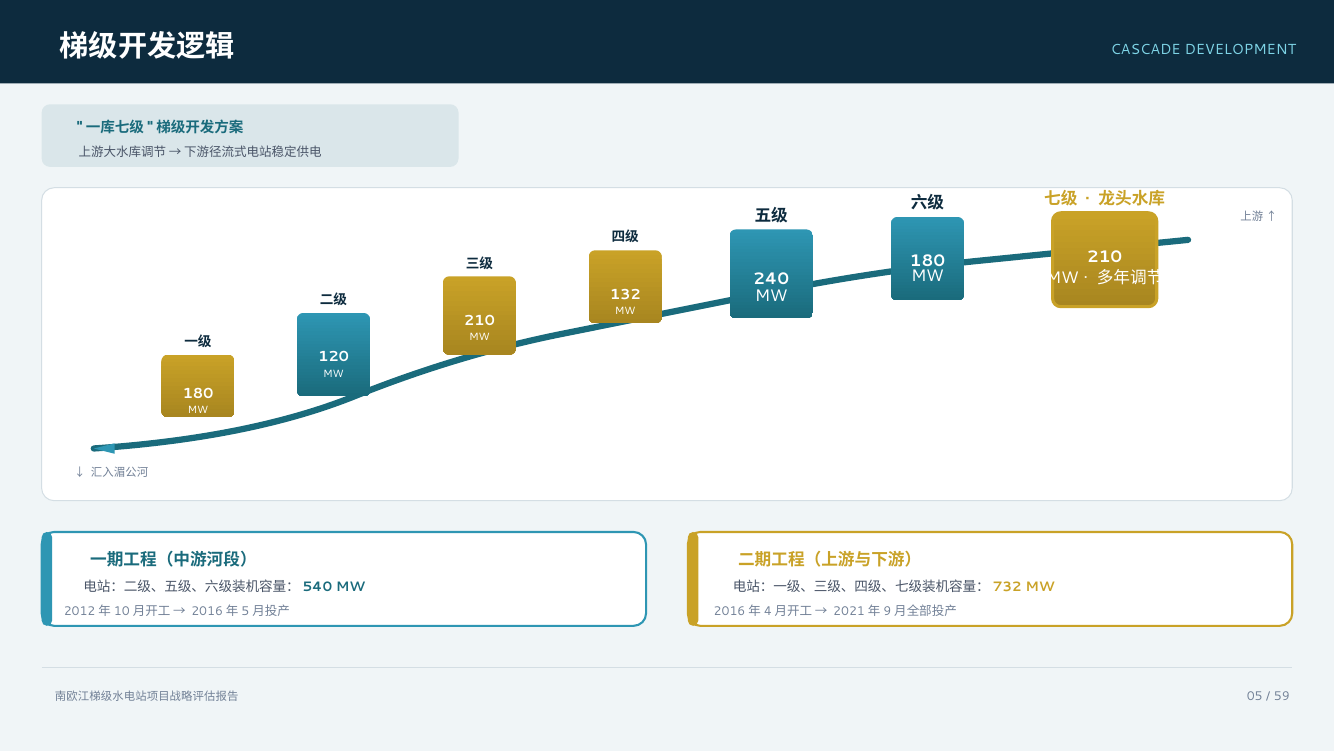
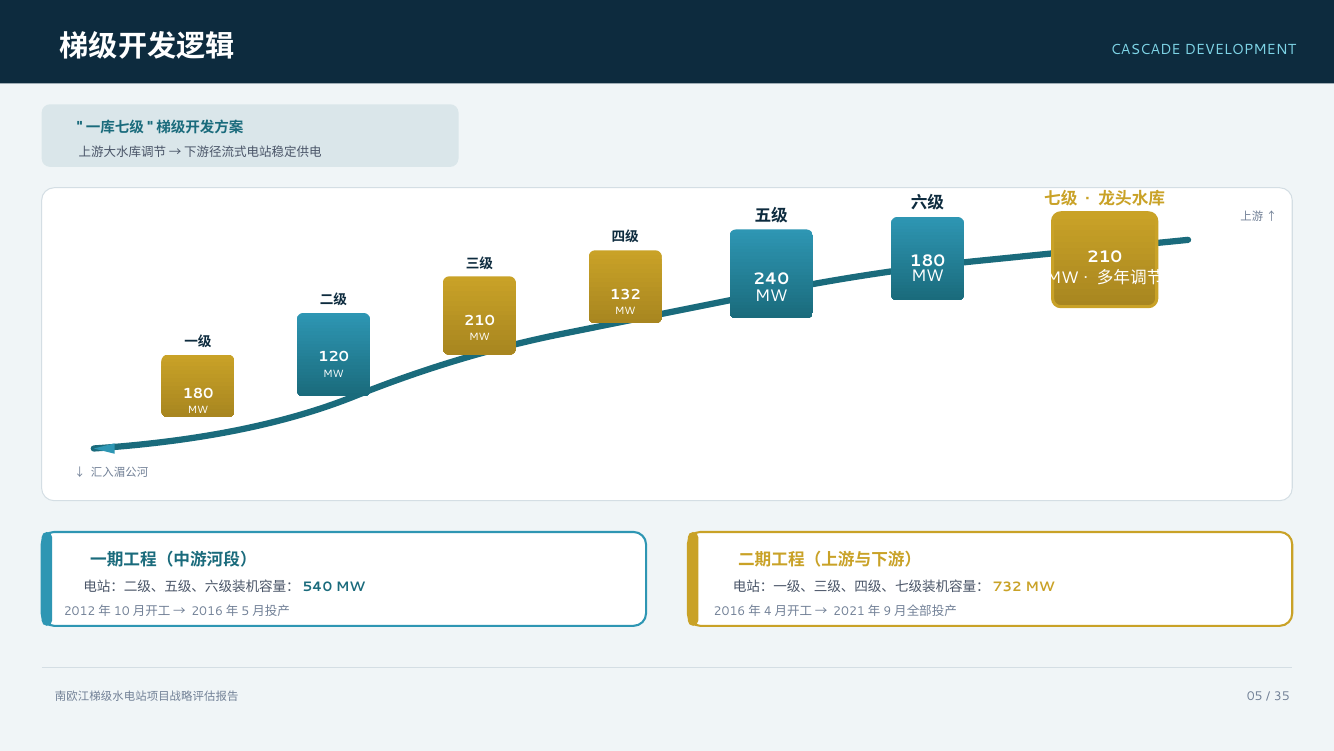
59: 59 -> 35 (1282, 696)
